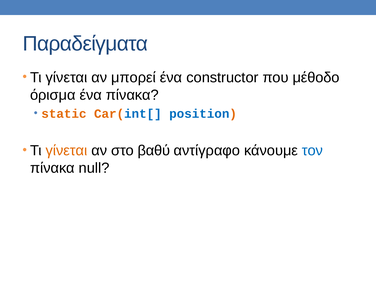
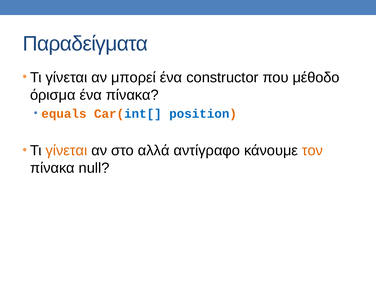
static: static -> equals (64, 114)
βαθύ: βαθύ -> αλλά (154, 151)
τον colour: blue -> orange (313, 151)
